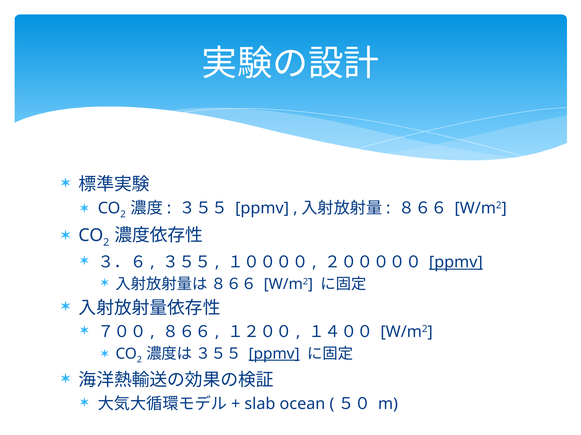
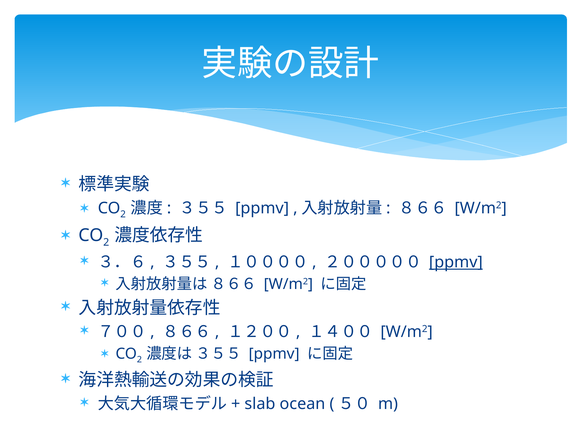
ppmv underline: present -> none (274, 354)
